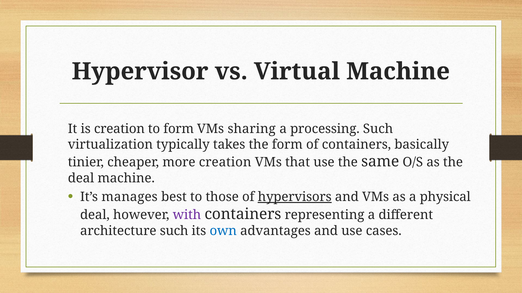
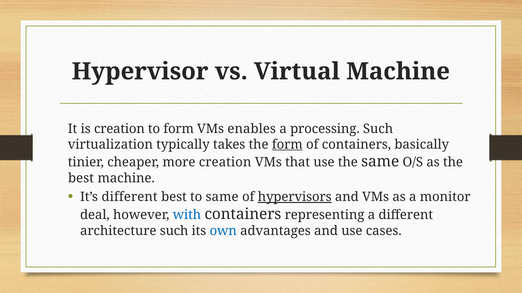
sharing: sharing -> enables (252, 129)
form underline: none -> present (287, 145)
deal: deal -> best (81, 179)
It’s manages: manages -> different (130, 197)
to those: those -> same (222, 197)
physical: physical -> monitor (445, 197)
with colour: purple -> blue (187, 215)
